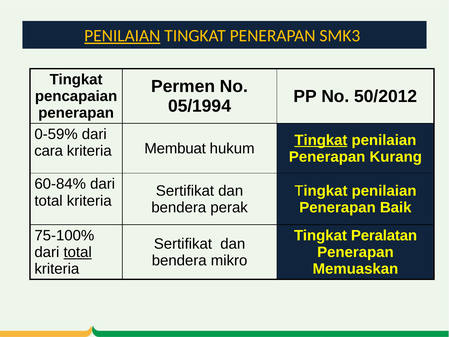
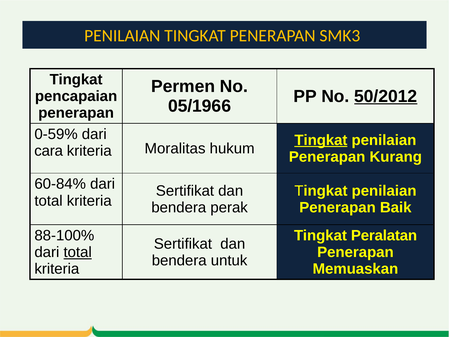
PENILAIAN underline: present -> none (122, 36)
50/2012 underline: none -> present (386, 96)
05/1994: 05/1994 -> 05/1966 (200, 106)
Membuat: Membuat -> Moralitas (175, 148)
75-100%: 75-100% -> 88-100% (64, 235)
mikro: mikro -> untuk (229, 260)
